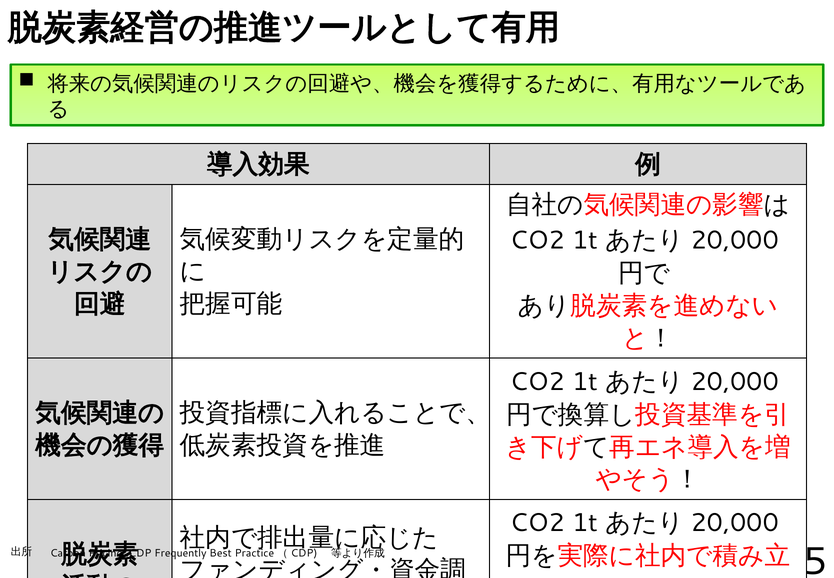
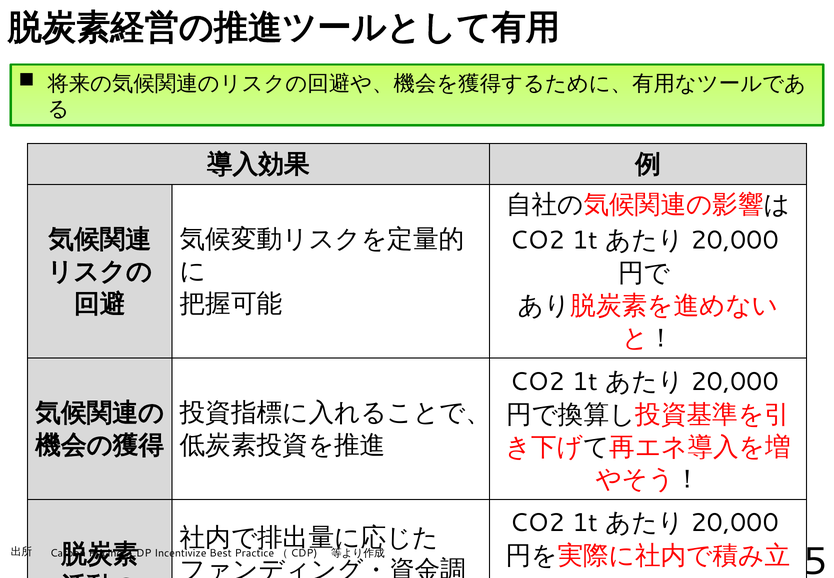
Frequently: Frequently -> Incentivize (180, 553)
